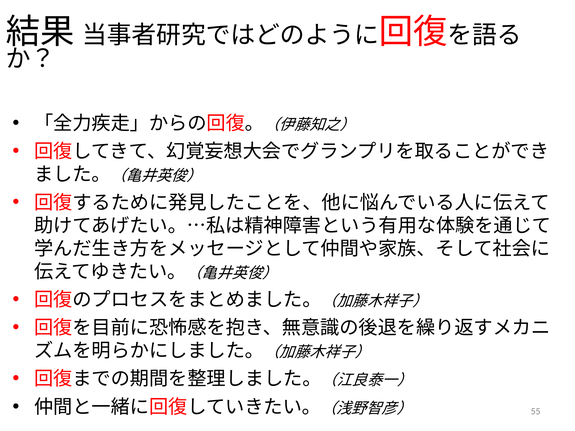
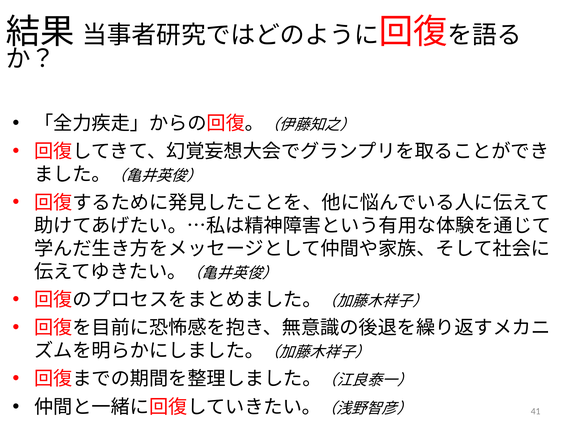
55: 55 -> 41 (536, 412)
